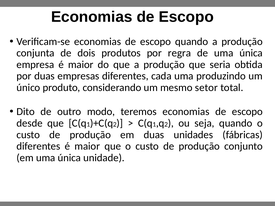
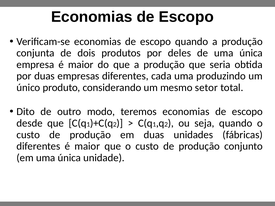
regra: regra -> deles (179, 53)
